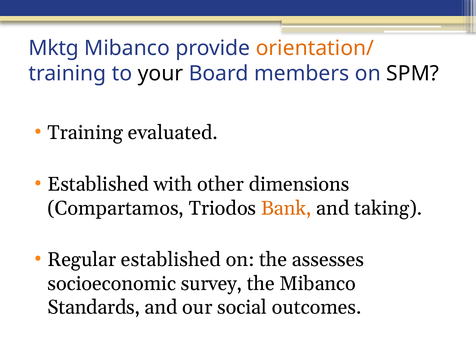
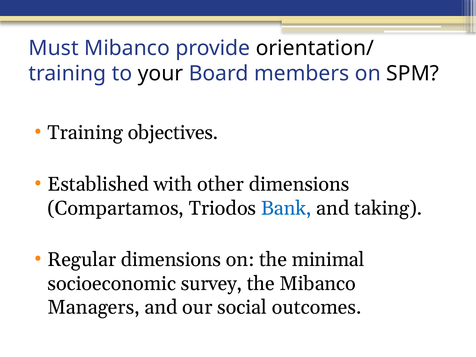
Mktg: Mktg -> Must (54, 48)
orientation/ colour: orange -> black (315, 48)
evaluated: evaluated -> objectives (173, 133)
Bank colour: orange -> blue (286, 208)
Regular established: established -> dimensions (171, 260)
assesses: assesses -> minimal (328, 260)
Standards: Standards -> Managers (94, 307)
